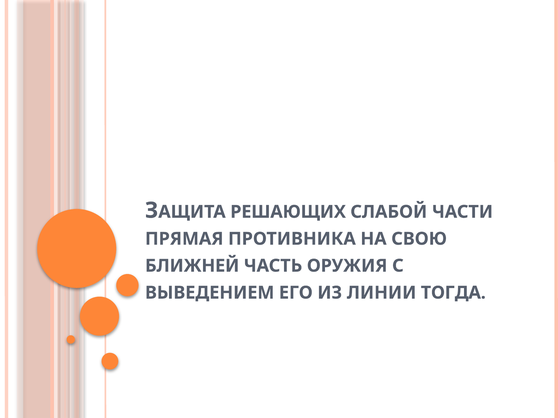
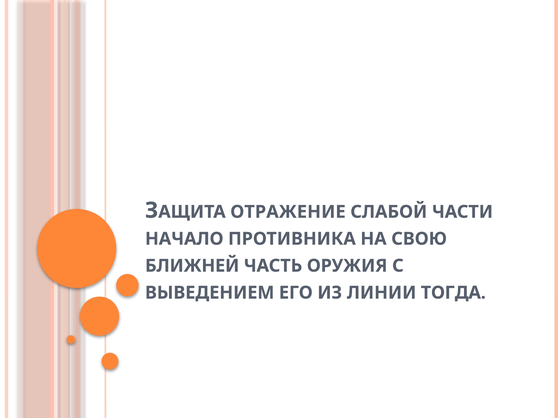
РЕШАЮЩИХ: РЕШАЮЩИХ -> ОТРАЖЕНИЕ (288, 212)
ПРЯМАЯ: ПРЯМАЯ -> НАЧАЛО (184, 239)
